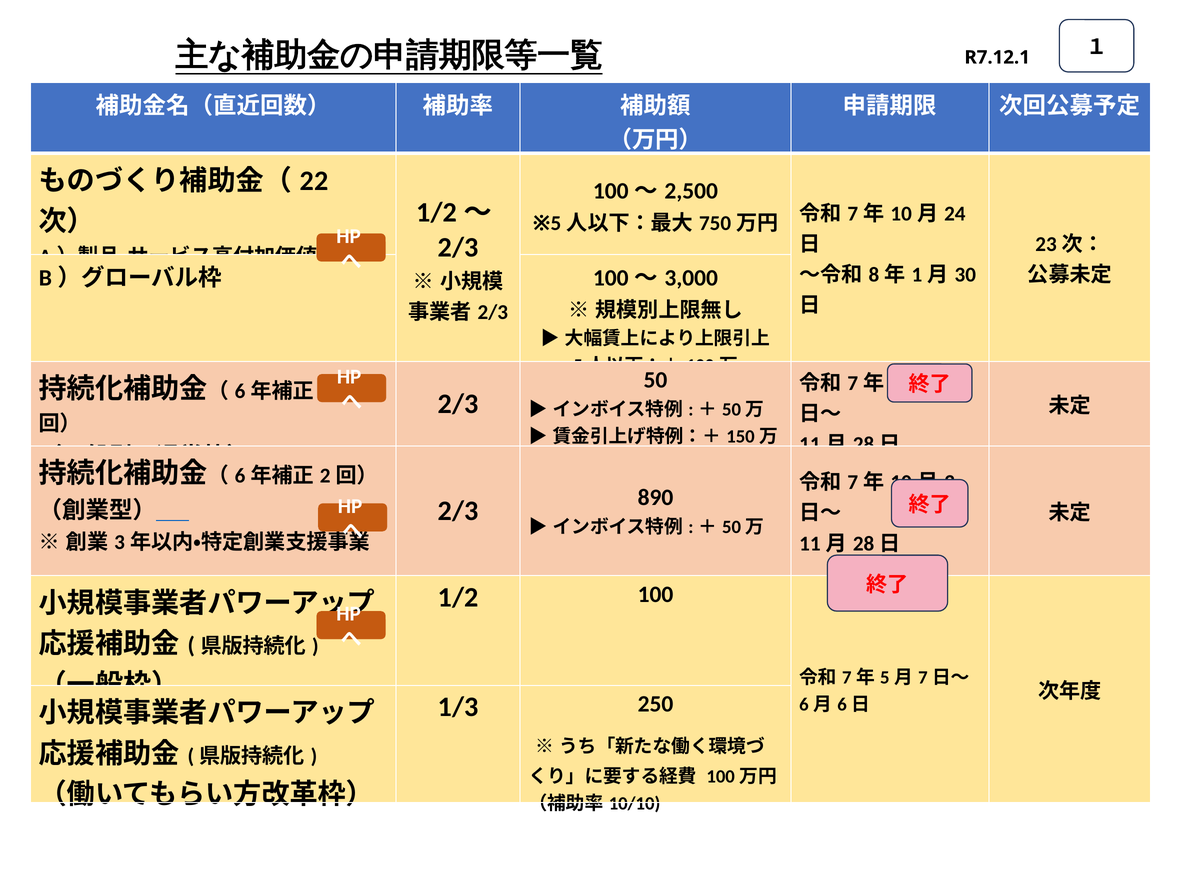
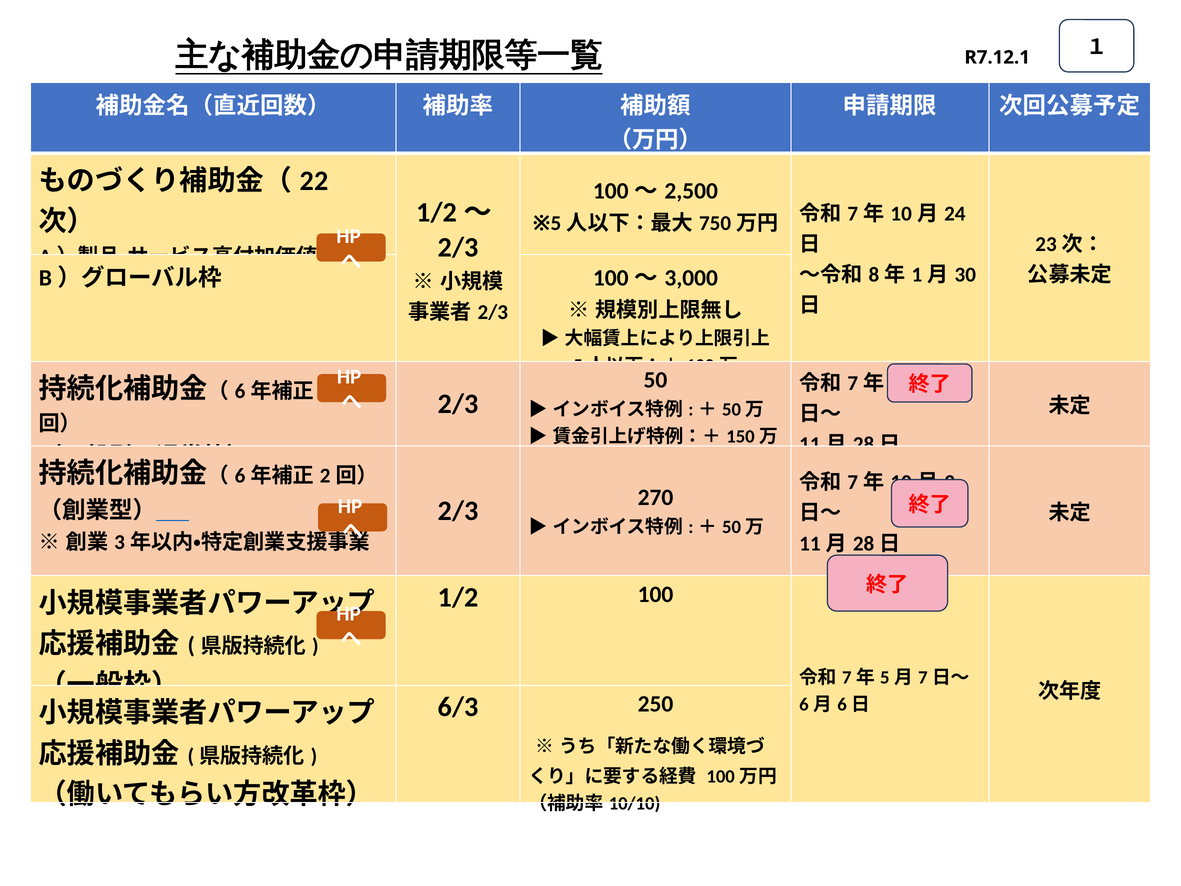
890: 890 -> 270 (655, 497)
1/3: 1/3 -> 6/3 (458, 707)
